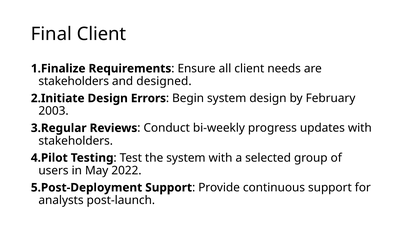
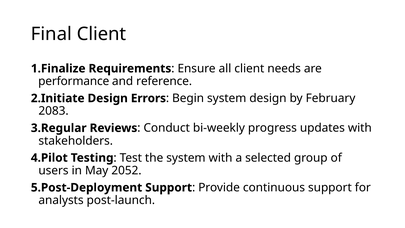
stakeholders: stakeholders -> performance (74, 81)
designed: designed -> reference (164, 81)
2003: 2003 -> 2083 (54, 111)
2022: 2022 -> 2052 (126, 170)
